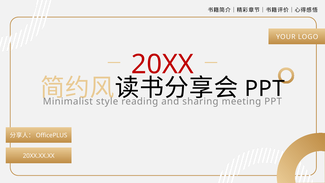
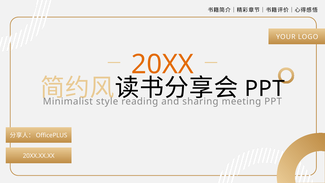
20XX colour: red -> orange (162, 64)
